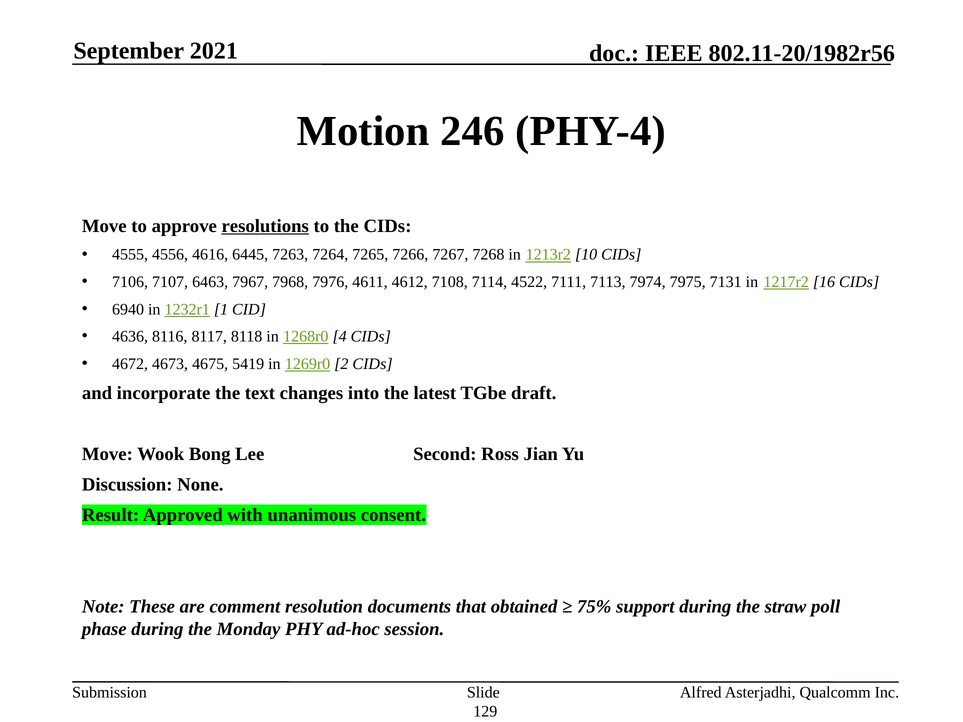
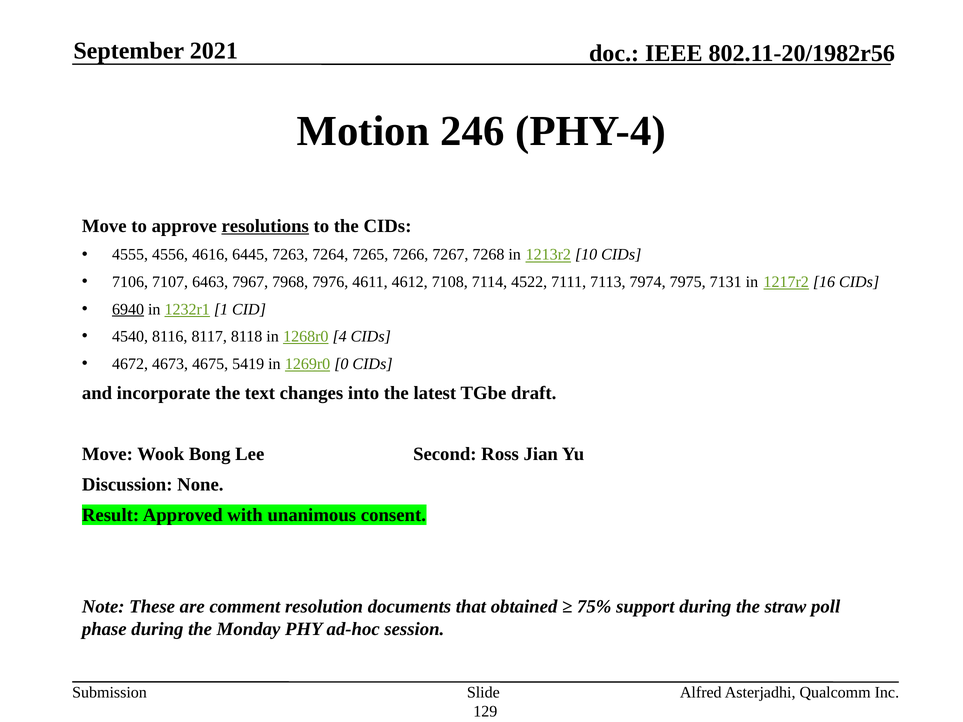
6940 underline: none -> present (128, 309)
4636: 4636 -> 4540 (130, 337)
2: 2 -> 0 (341, 364)
